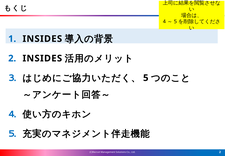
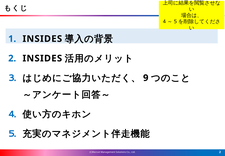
5: 5 -> 9 (146, 78)
